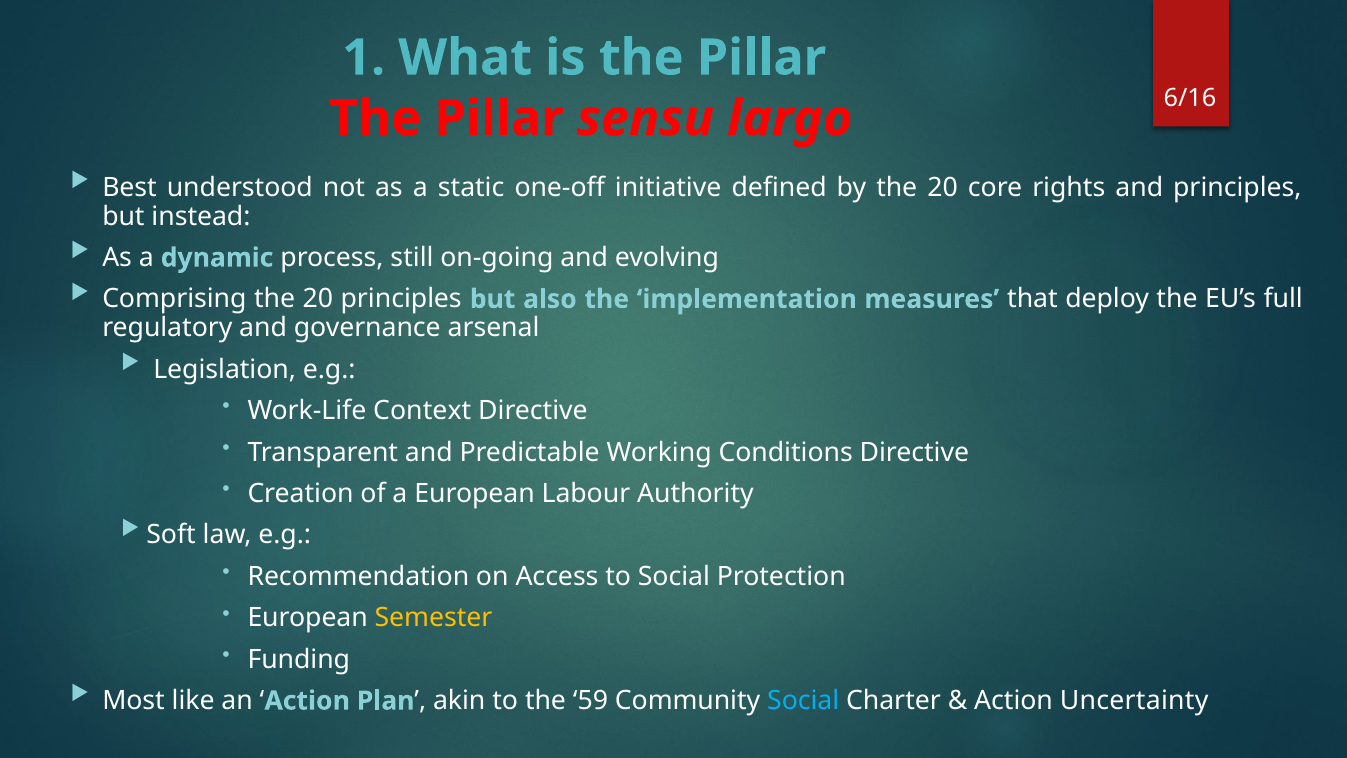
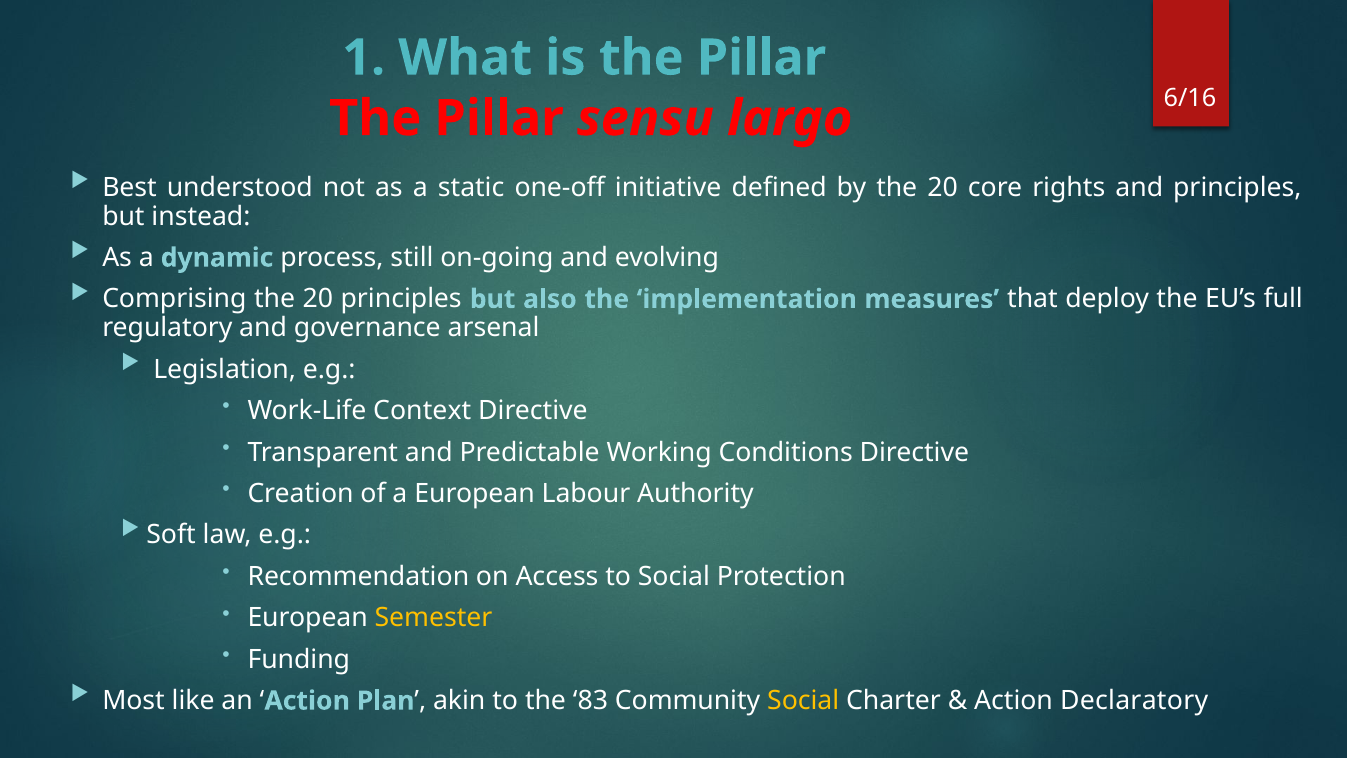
59: 59 -> 83 (591, 700)
Social colour: light blue -> yellow (803, 700)
Uncertainty: Uncertainty -> Declaratory (1134, 700)
